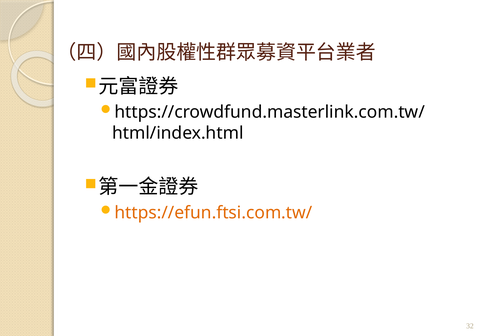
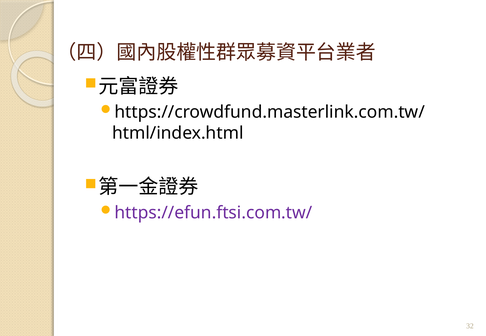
https://efun.ftsi.com.tw/ colour: orange -> purple (213, 213)
